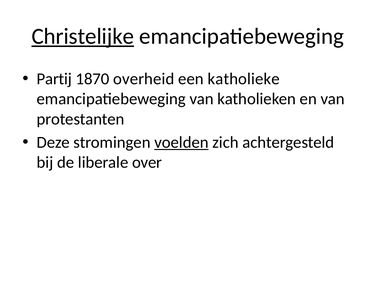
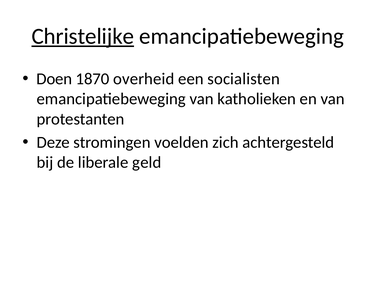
Partij: Partij -> Doen (54, 79)
katholieke: katholieke -> socialisten (244, 79)
voelden underline: present -> none (181, 142)
over: over -> geld (147, 162)
